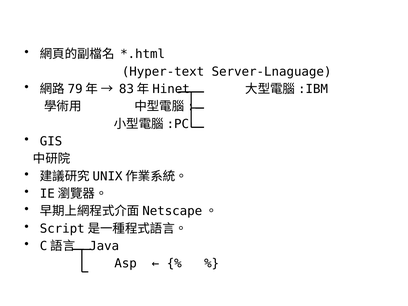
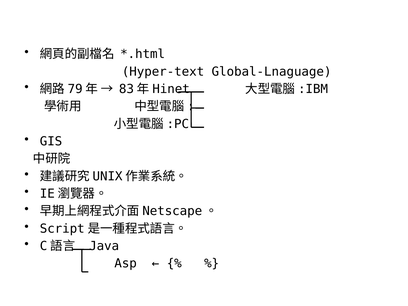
Server-Lnaguage: Server-Lnaguage -> Global-Lnaguage (272, 72)
